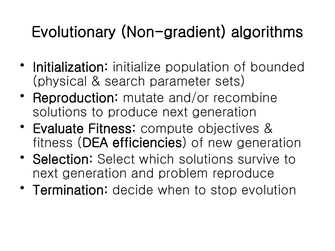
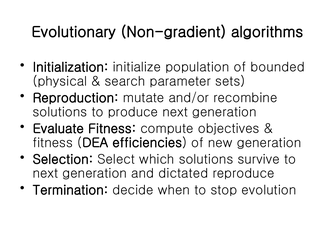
problem: problem -> dictated (183, 174)
